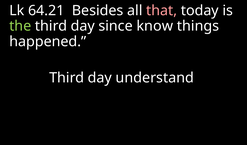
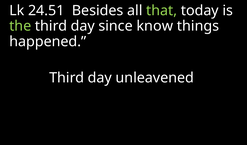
64.21: 64.21 -> 24.51 (46, 11)
that colour: pink -> light green (162, 11)
understand: understand -> unleavened (155, 78)
